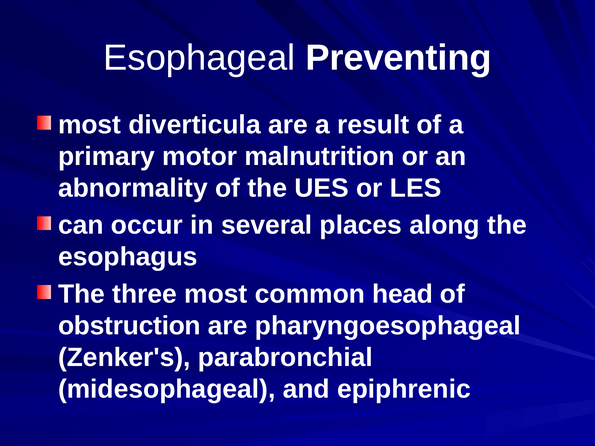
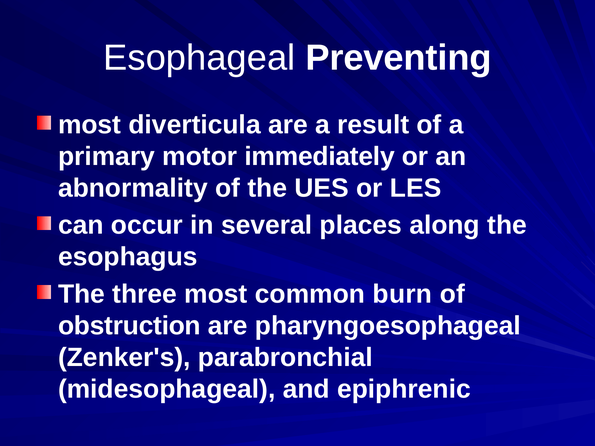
malnutrition: malnutrition -> immediately (320, 157)
head: head -> burn (402, 294)
